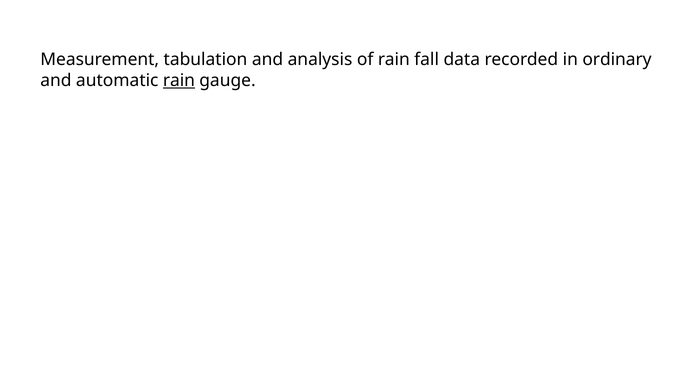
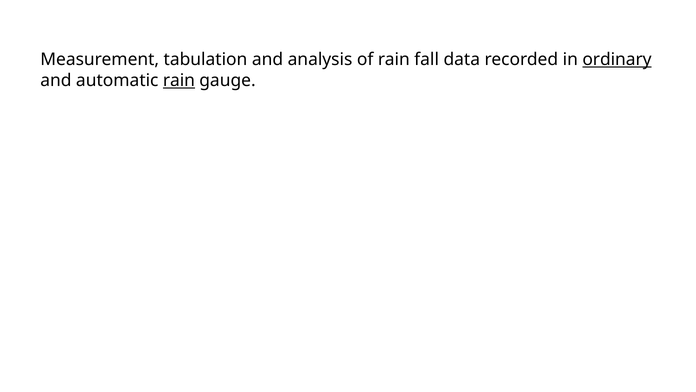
ordinary underline: none -> present (617, 60)
